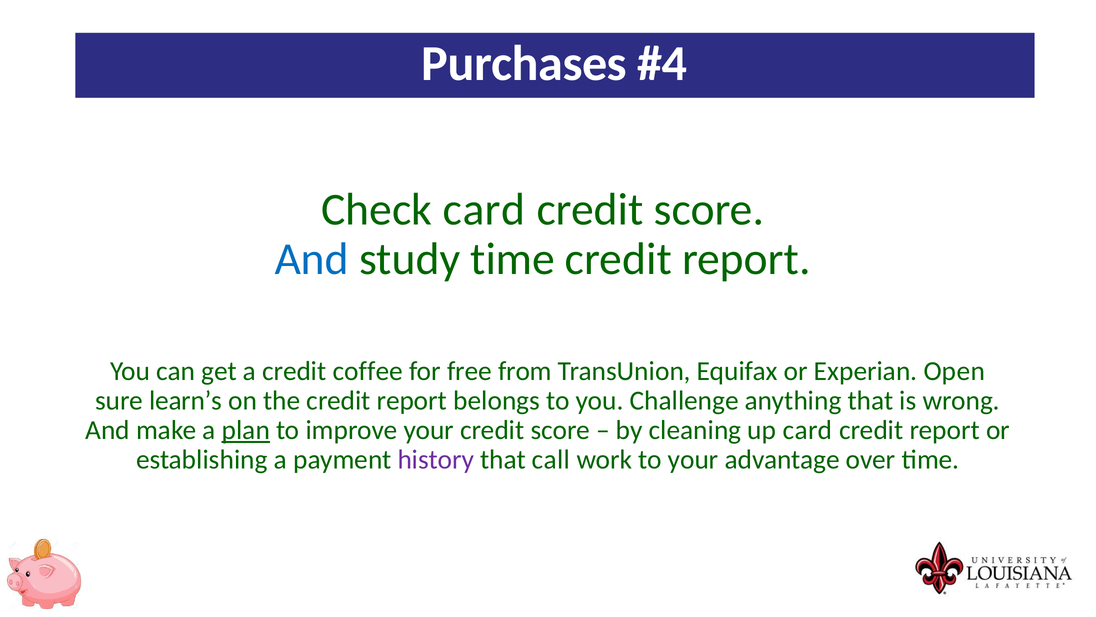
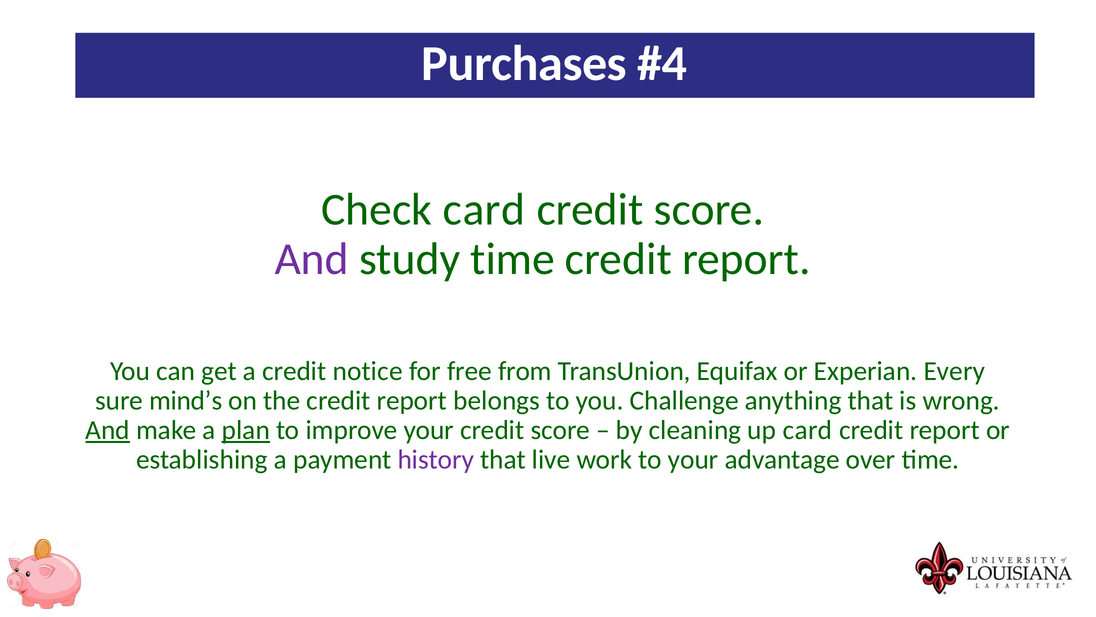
And colour: blue -> purple (312, 259)
coffee: coffee -> notice (368, 371)
Open: Open -> Every (954, 371)
learn’s: learn’s -> mind’s (186, 400)
And underline: none -> present (108, 430)
call: call -> live (551, 459)
